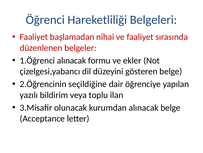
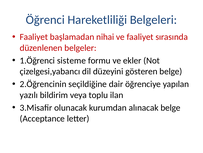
1.Öğrenci alınacak: alınacak -> sisteme (71, 60)
